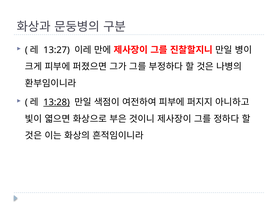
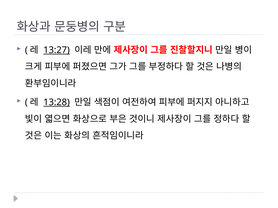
13:27 underline: none -> present (57, 50)
